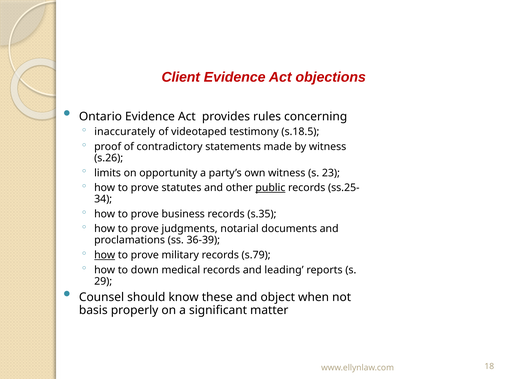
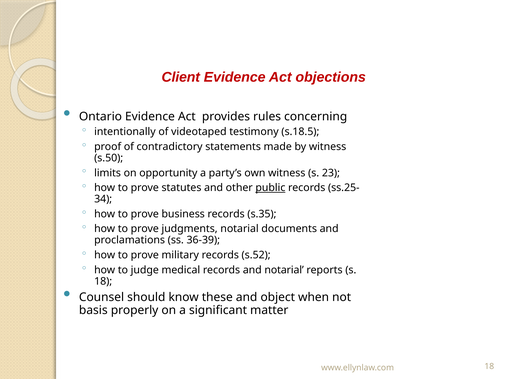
inaccurately: inaccurately -> intentionally (125, 132)
s.26: s.26 -> s.50 (109, 158)
how underline: present -> none (105, 255)
s.79: s.79 -> s.52 (256, 255)
down: down -> judge (145, 270)
and leading: leading -> notarial (284, 270)
29: 29 -> 18 (103, 282)
